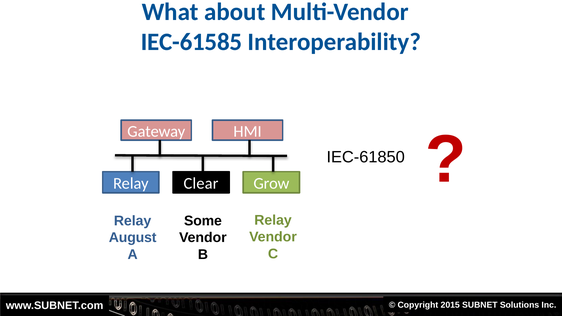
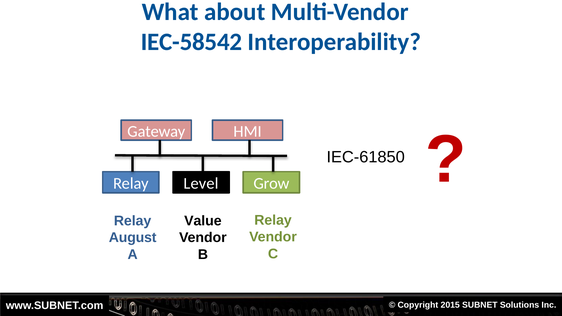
IEC-61585: IEC-61585 -> IEC-58542 (191, 42)
Clear: Clear -> Level (201, 183)
Some: Some -> Value (203, 221)
